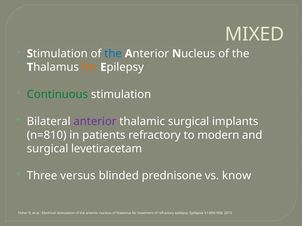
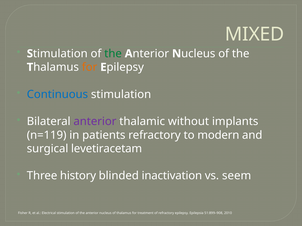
the colour: blue -> green (113, 54)
Continuous colour: green -> blue (57, 95)
thalamic surgical: surgical -> without (189, 122)
n=810: n=810 -> n=119 (47, 135)
versus: versus -> history (78, 176)
prednisone: prednisone -> inactivation (172, 176)
know: know -> seem (237, 176)
